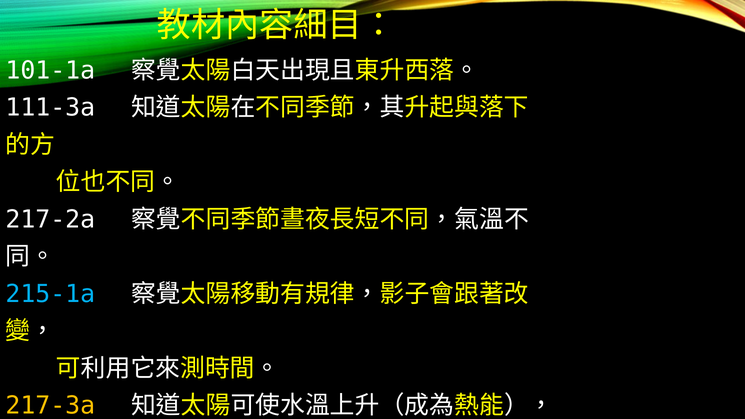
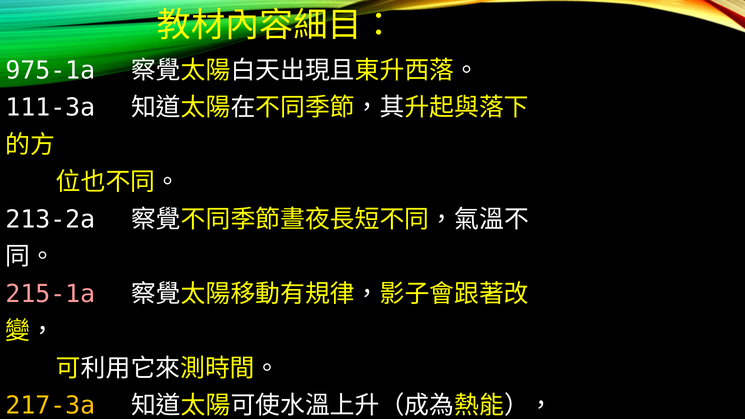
101-1a: 101-1a -> 975-1a (50, 70)
217-2a: 217-2a -> 213-2a (50, 219)
215-1a colour: light blue -> pink (50, 294)
